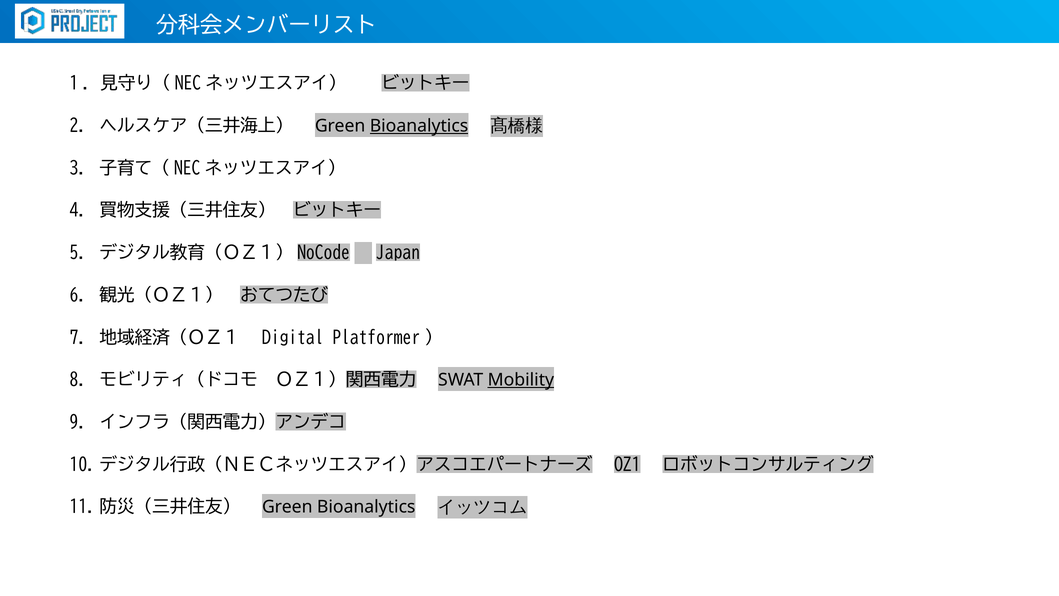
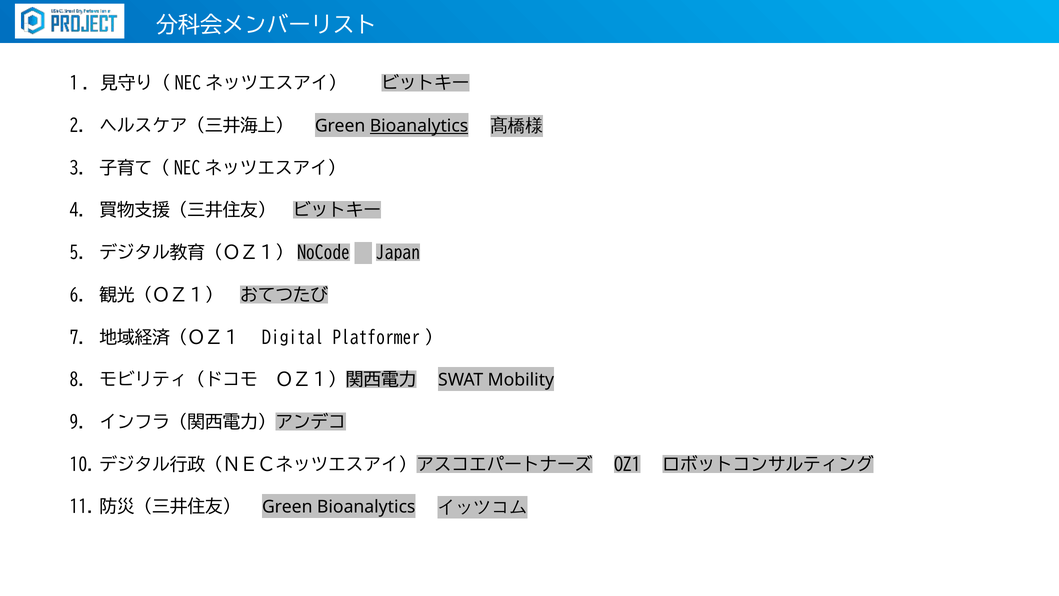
Mobility underline: present -> none (521, 380)
